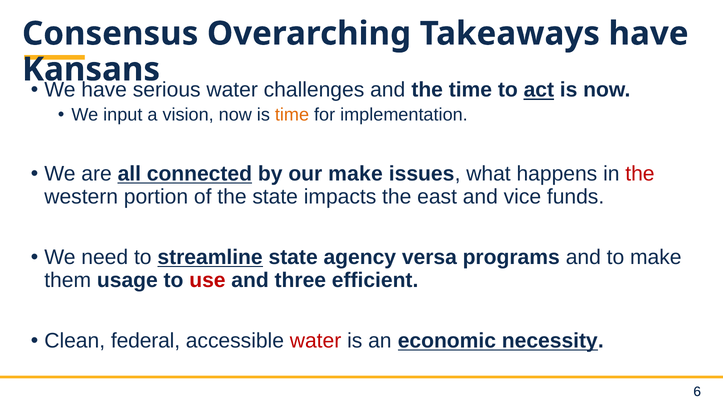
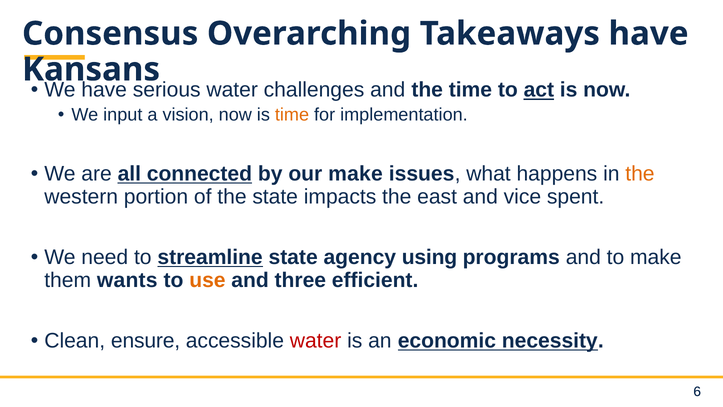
the colour: red -> orange (640, 174)
funds: funds -> spent (576, 197)
versa: versa -> using (429, 257)
usage: usage -> wants (127, 280)
use colour: red -> orange (207, 280)
federal: federal -> ensure (146, 341)
